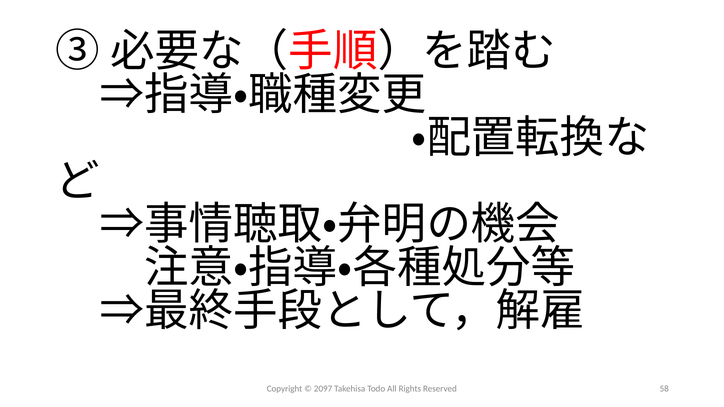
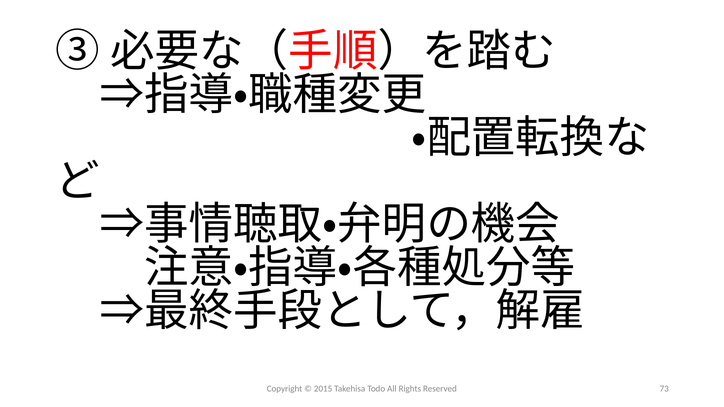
2097: 2097 -> 2015 (323, 389)
58: 58 -> 73 (664, 389)
